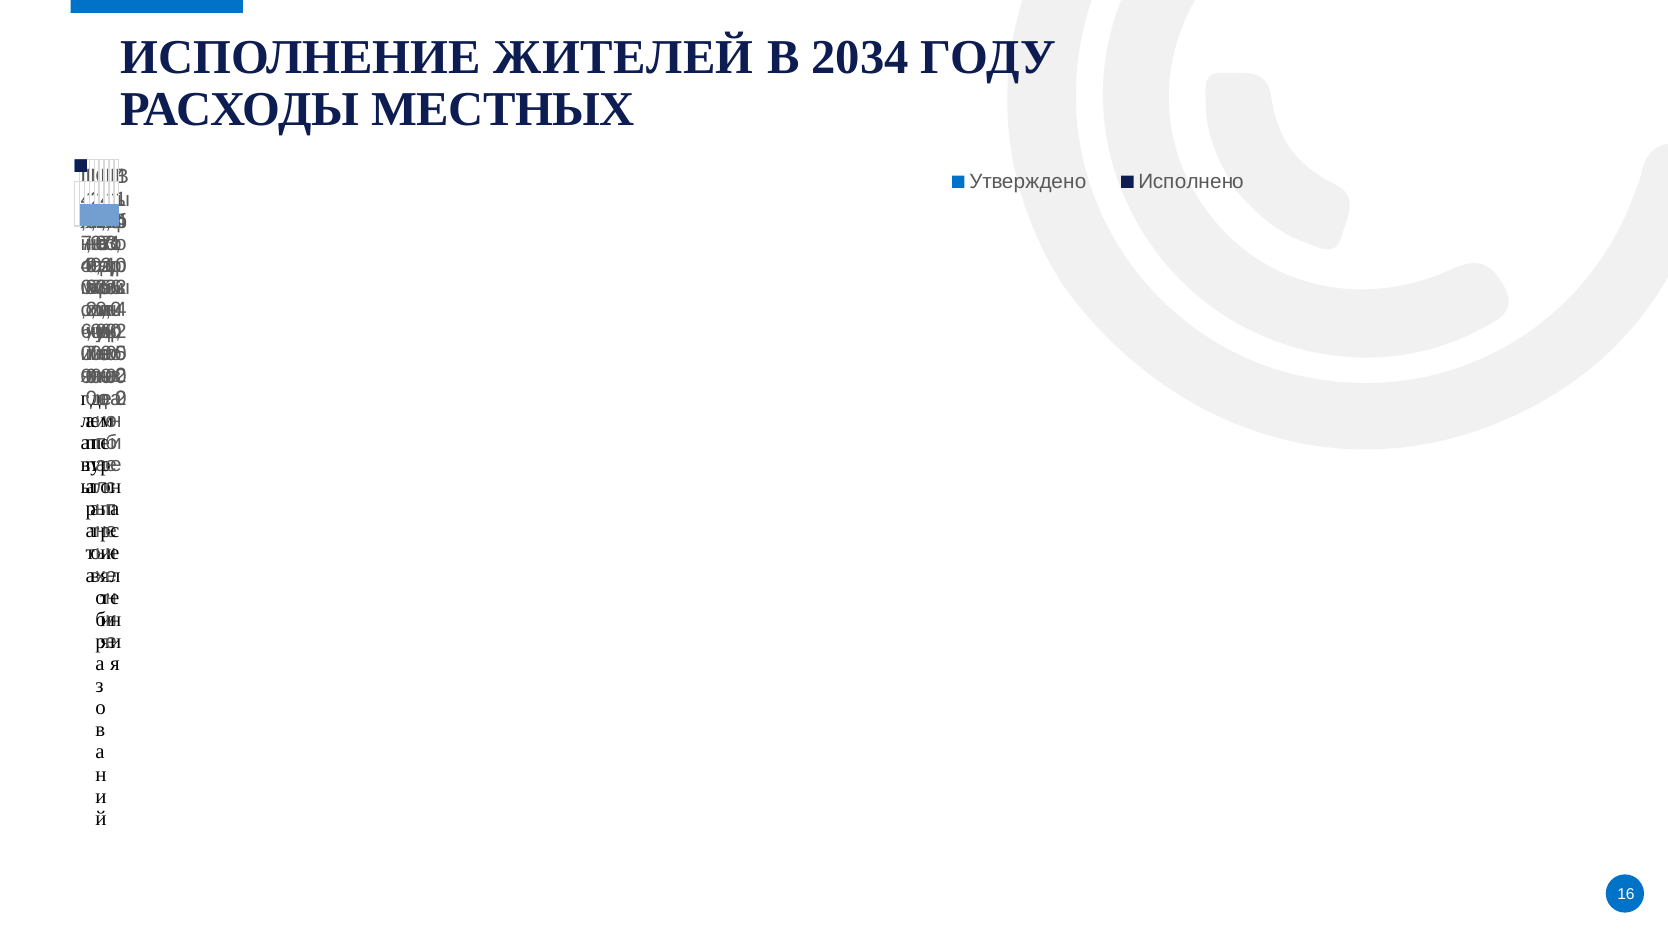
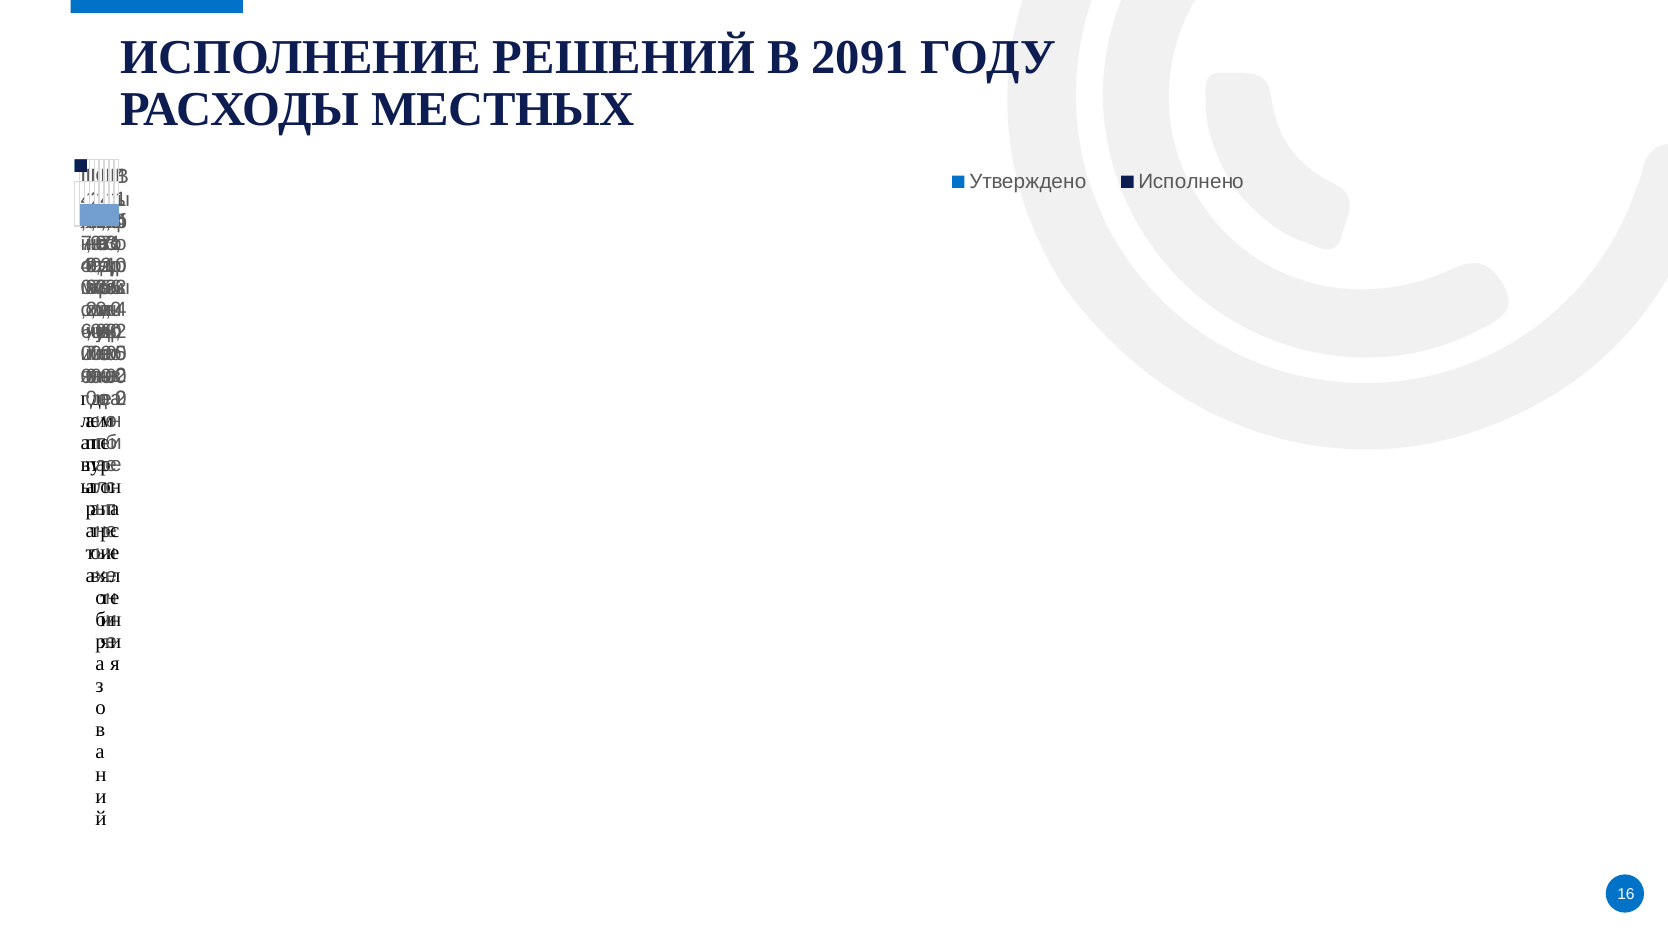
ЖИТЕЛЕЙ: ЖИТЕЛЕЙ -> РЕШЕНИЙ (624, 57)
2034: 2034 -> 2091 (860, 57)
